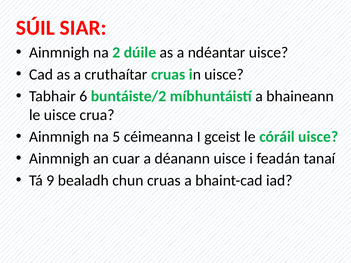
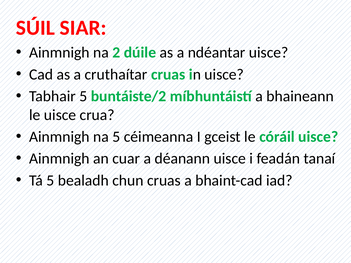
Tabhair 6: 6 -> 5 (83, 96)
Tá 9: 9 -> 5 (50, 181)
